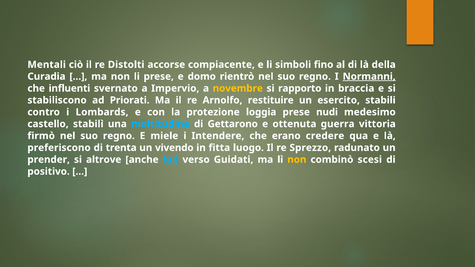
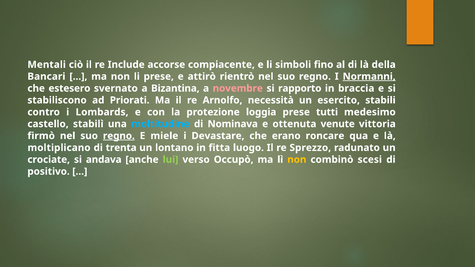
Distolti: Distolti -> Include (126, 65)
Curadia: Curadia -> Bancari (46, 77)
domo: domo -> attirò (202, 77)
influenti: influenti -> estesero (69, 88)
Impervio: Impervio -> Bizantina (175, 88)
novembre colour: yellow -> pink (238, 88)
restituire: restituire -> necessità (271, 100)
nudi: nudi -> tutti (327, 112)
Gettarono: Gettarono -> Nominava (233, 124)
guerra: guerra -> venute (338, 124)
regno underline: none -> present (119, 136)
Intendere: Intendere -> Devastare (218, 136)
credere: credere -> roncare (325, 136)
preferiscono: preferiscono -> moltiplicano (59, 148)
vivendo: vivendo -> lontano (174, 148)
prender: prender -> crociate (49, 160)
altrove: altrove -> andava (104, 160)
lui colour: light blue -> light green (171, 160)
Guidati: Guidati -> Occupò (234, 160)
